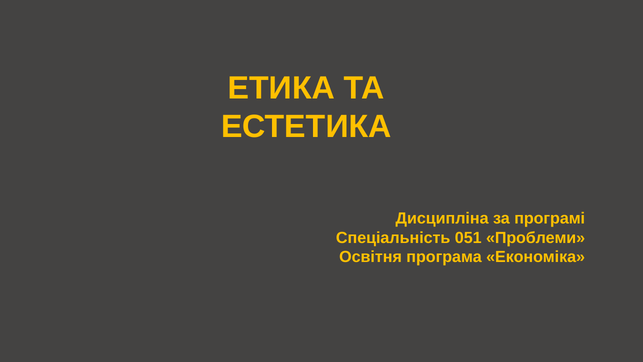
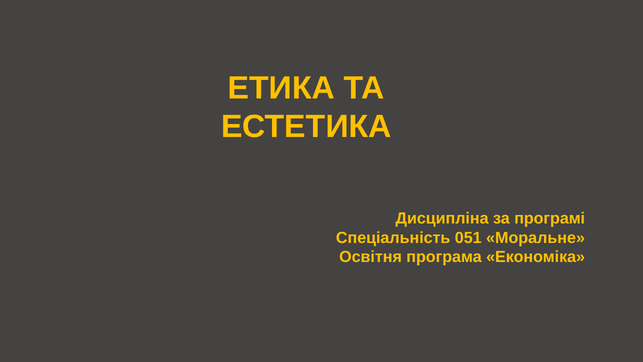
Проблеми: Проблеми -> Моральне (536, 238)
